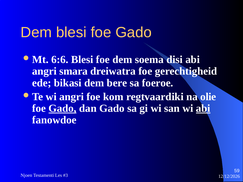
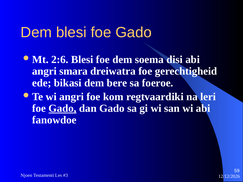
6:6: 6:6 -> 2:6 (60, 60)
olie: olie -> leri (208, 97)
abi underline: present -> none (203, 108)
